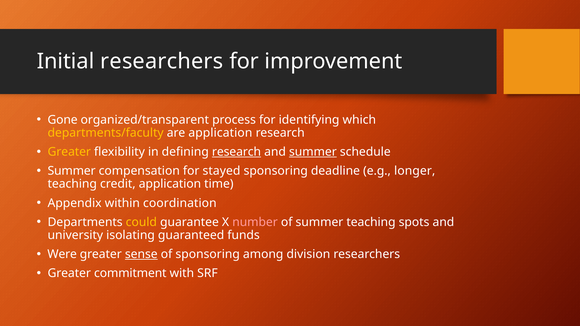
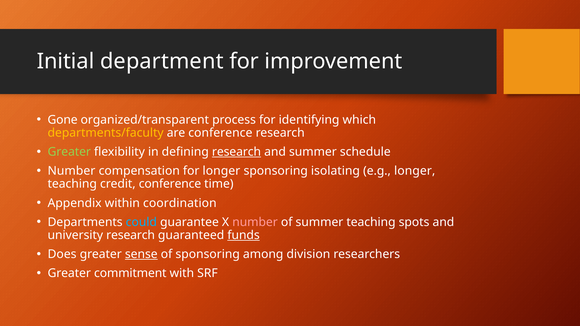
Initial researchers: researchers -> department (162, 61)
are application: application -> conference (220, 133)
Greater colour: yellow -> light green (69, 152)
summer underline: present -> none (313, 152)
Summer: Summer -> Number (71, 171)
for stayed: stayed -> longer (221, 171)
deadline: deadline -> isolating (335, 171)
credit application: application -> conference (170, 184)
could colour: yellow -> light blue (141, 222)
university isolating: isolating -> research (131, 235)
funds underline: none -> present (244, 235)
Were: Were -> Does (62, 254)
